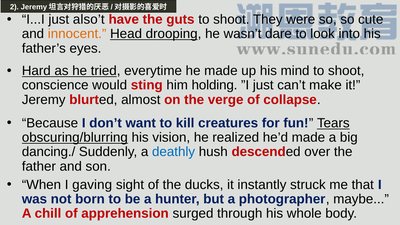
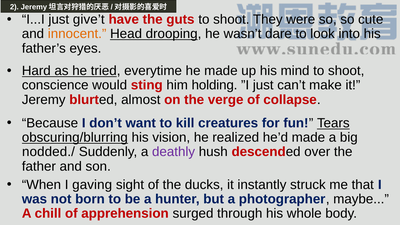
also’t: also’t -> give’t (89, 20)
dancing./: dancing./ -> nodded./ (48, 152)
deathly colour: blue -> purple (174, 152)
